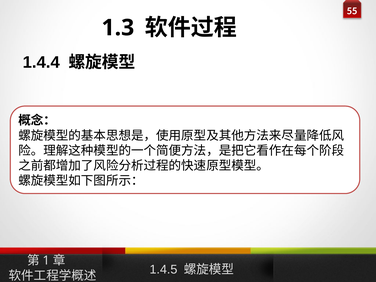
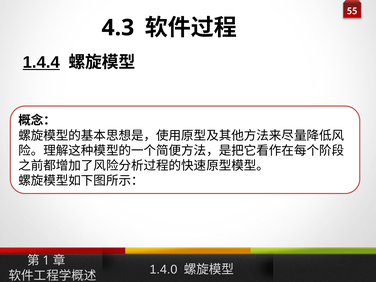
1.3: 1.3 -> 4.3 (118, 28)
1.4.4 underline: none -> present (41, 62)
1.4.5: 1.4.5 -> 1.4.0 (163, 269)
